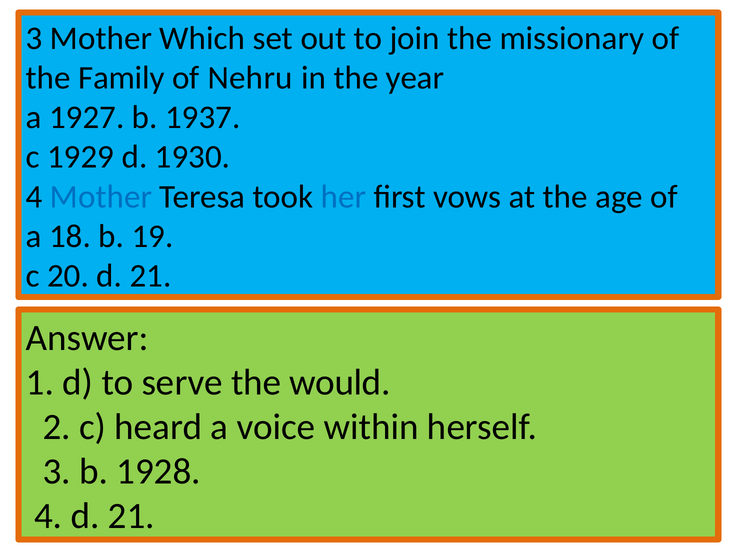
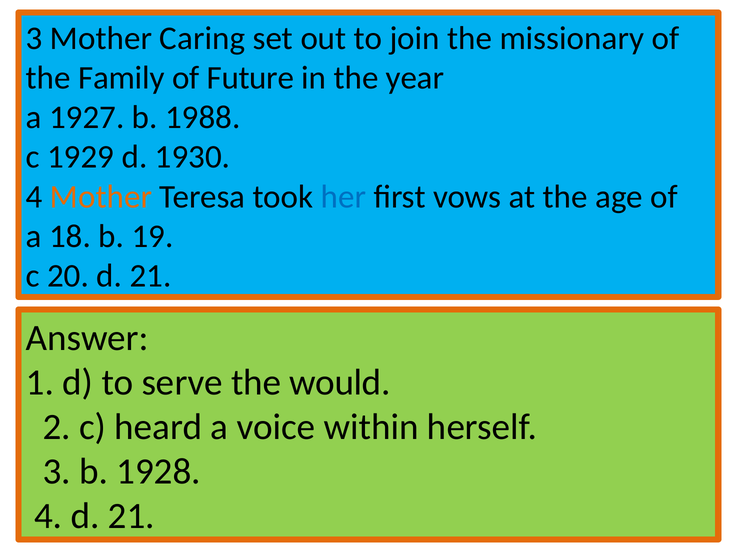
Which: Which -> Caring (202, 38)
Nehru: Nehru -> Future (250, 78)
1937: 1937 -> 1988 (203, 117)
Mother colour: blue -> orange (101, 197)
